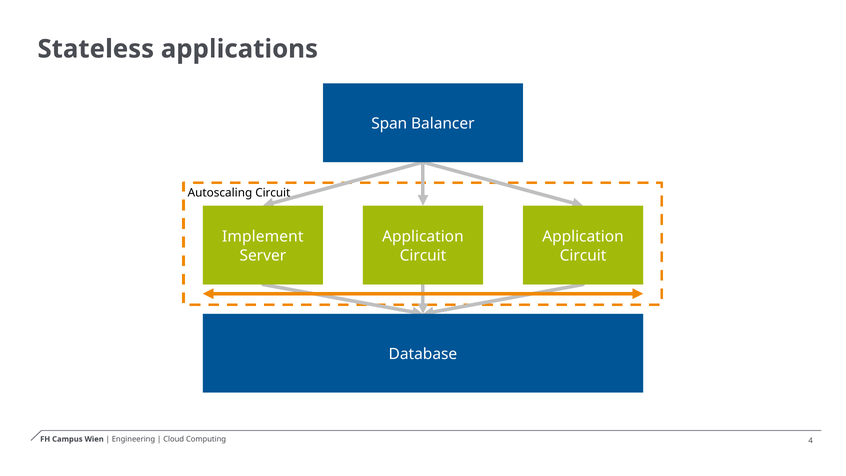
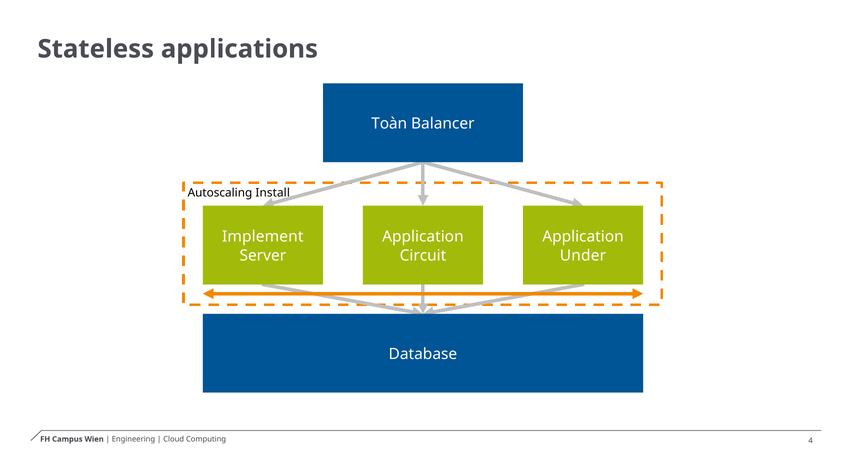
Span: Span -> Toàn (389, 124)
Autoscaling Circuit: Circuit -> Install (273, 193)
Circuit: Circuit -> Under (583, 255)
